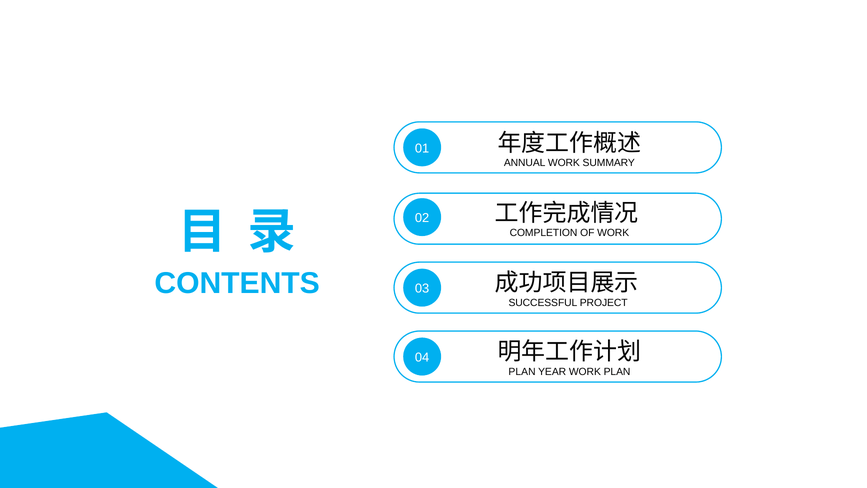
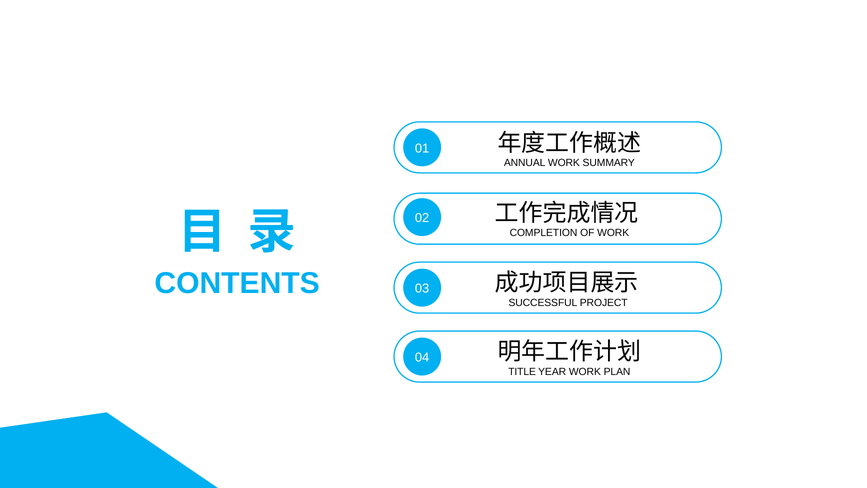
PLAN: PLAN -> TITLE (522, 371)
